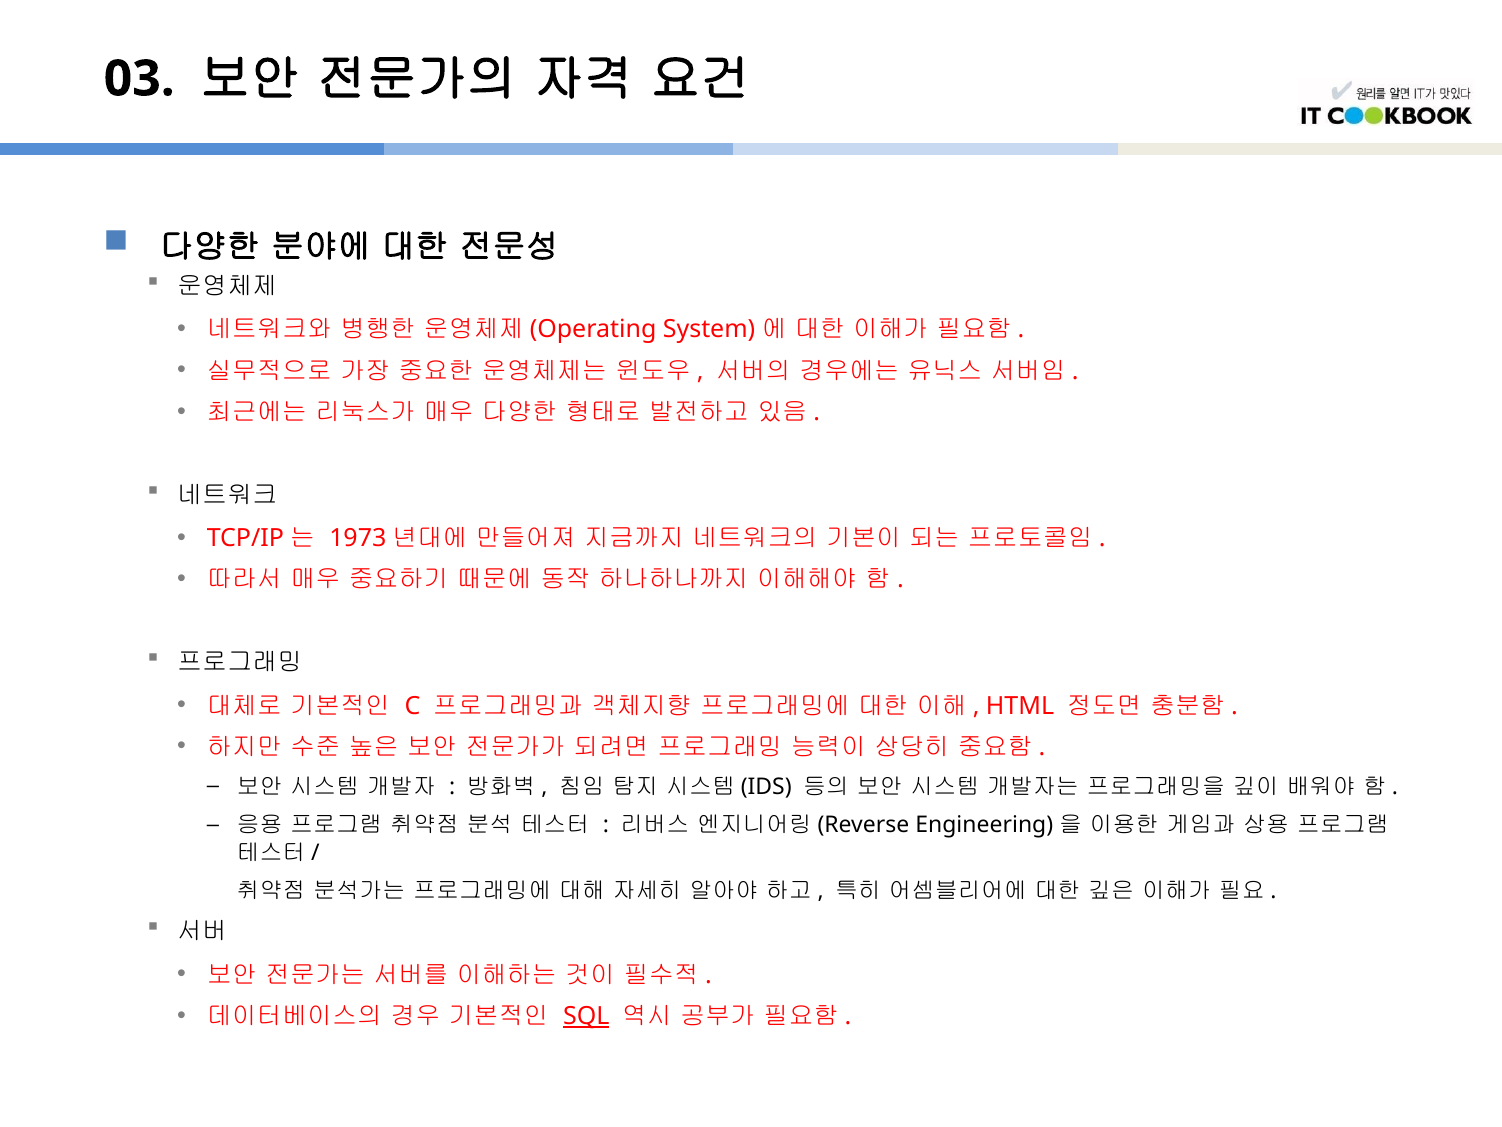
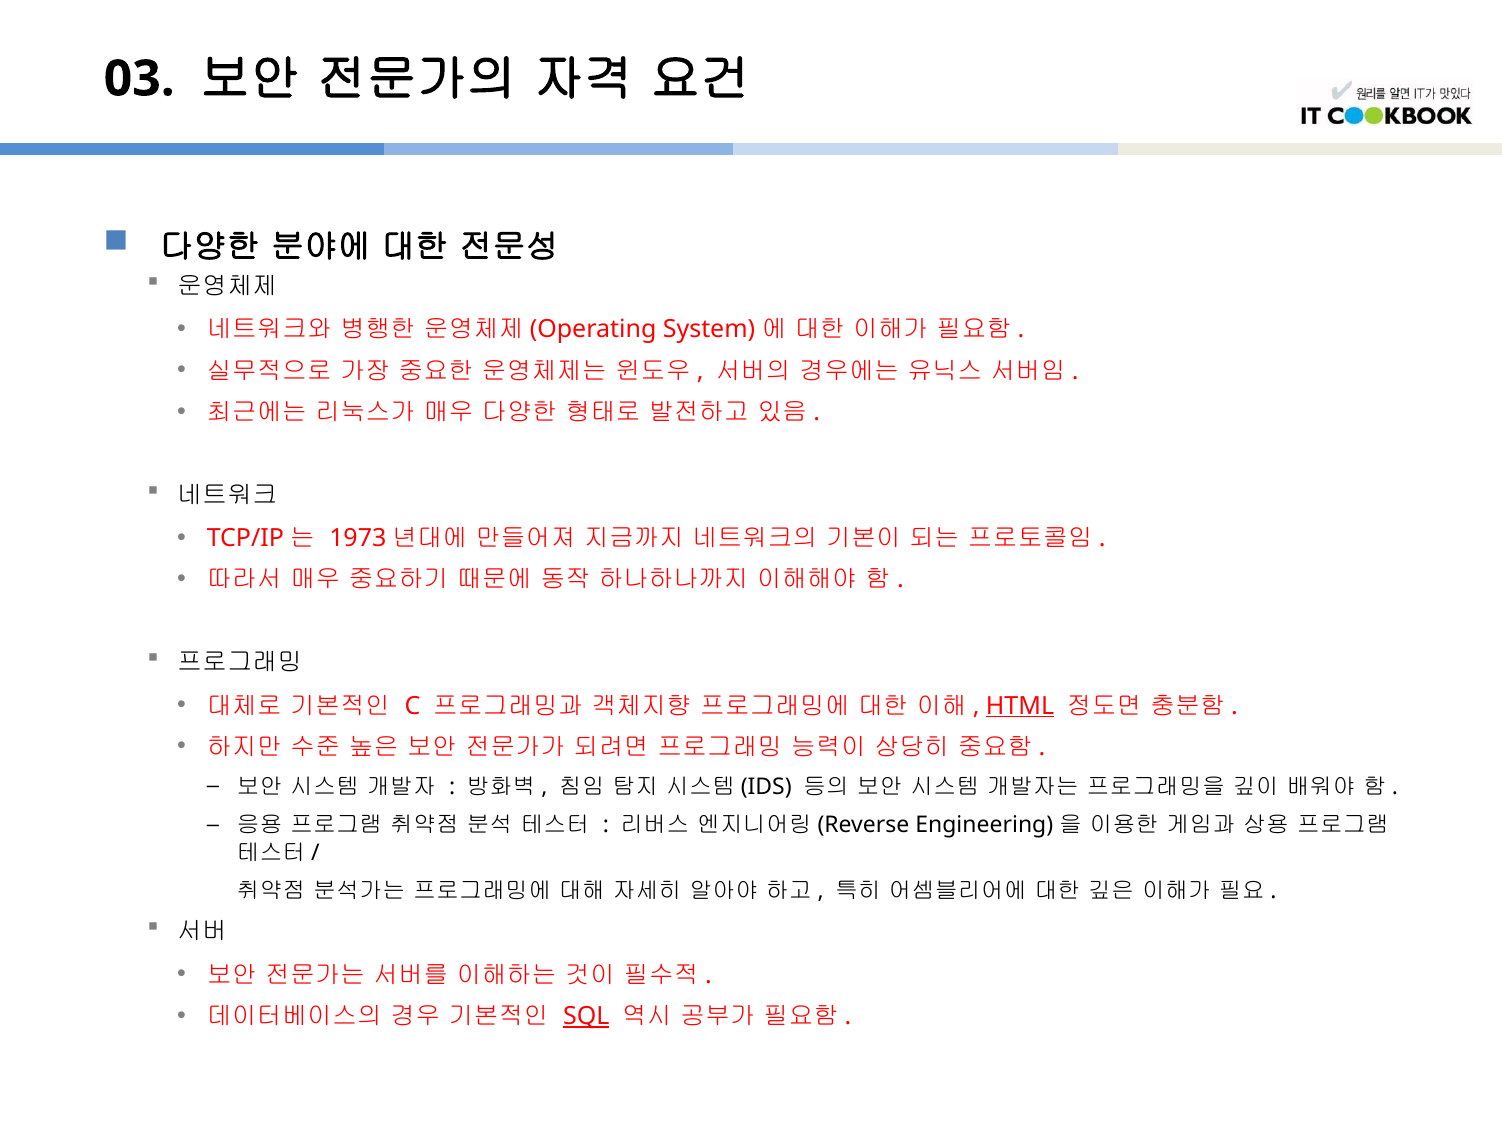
HTML underline: none -> present (1020, 705)
